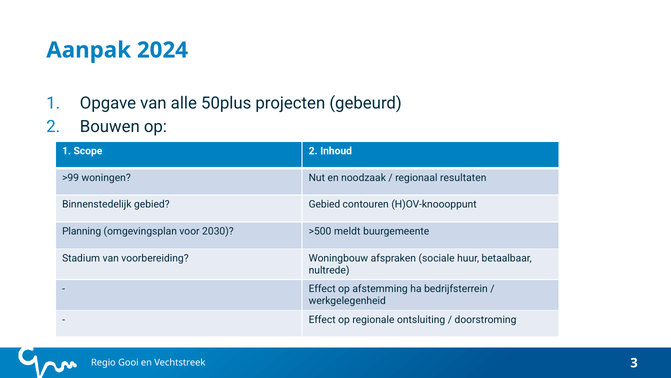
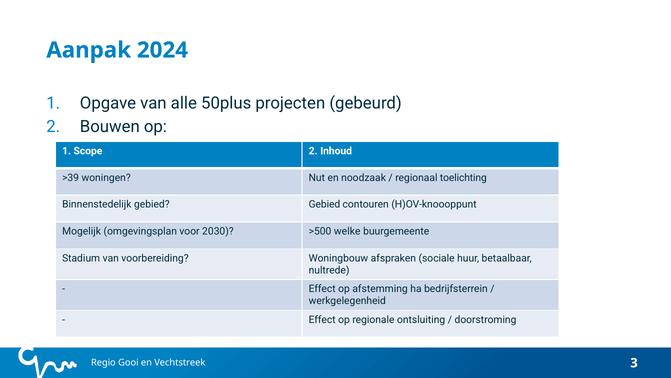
>99: >99 -> >39 (71, 177)
resultaten: resultaten -> toelichting (463, 177)
Planning: Planning -> Mogelijk (82, 231)
meldt: meldt -> welke (347, 231)
